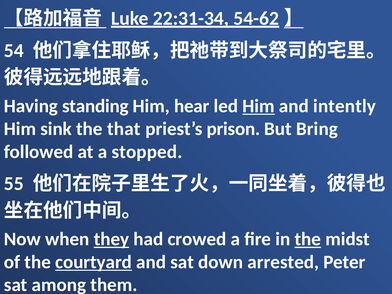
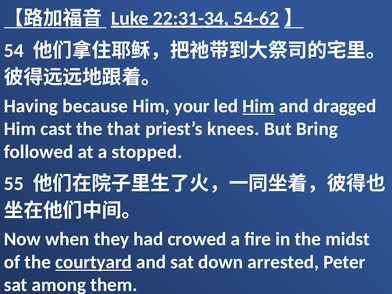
standing: standing -> because (95, 106)
hear: hear -> your (192, 106)
intently: intently -> dragged (345, 106)
sink: sink -> cast (56, 129)
prison: prison -> knees (233, 129)
they underline: present -> none (111, 239)
the underline: present -> none (308, 239)
